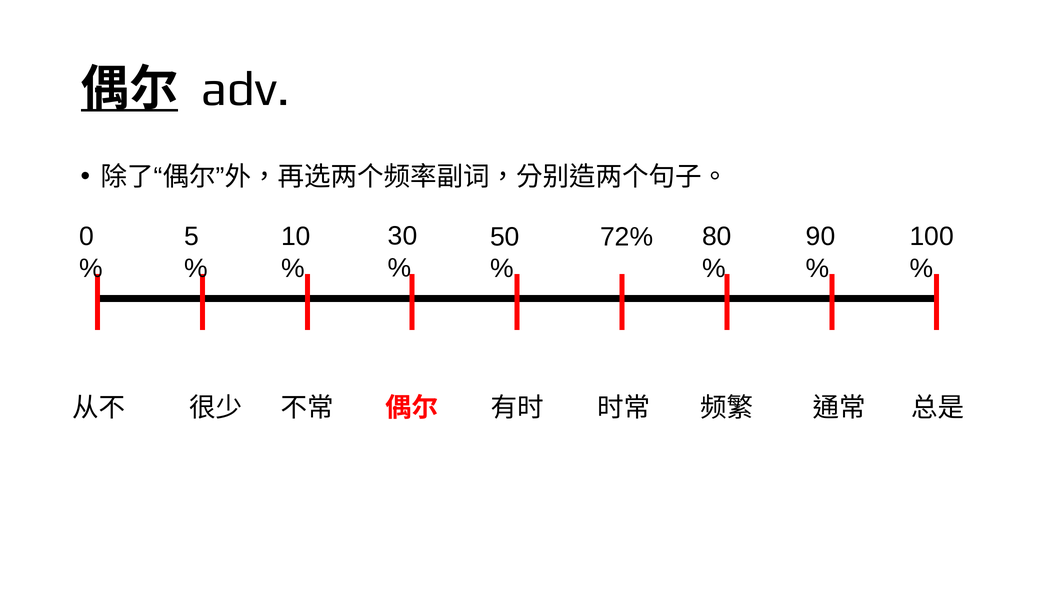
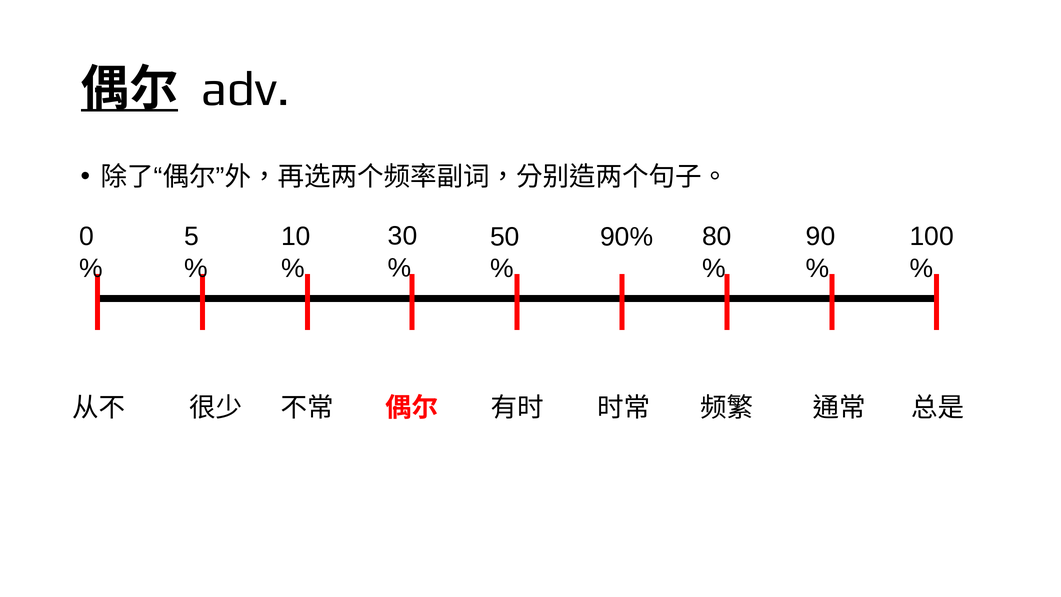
72%: 72% -> 90% (627, 237)
